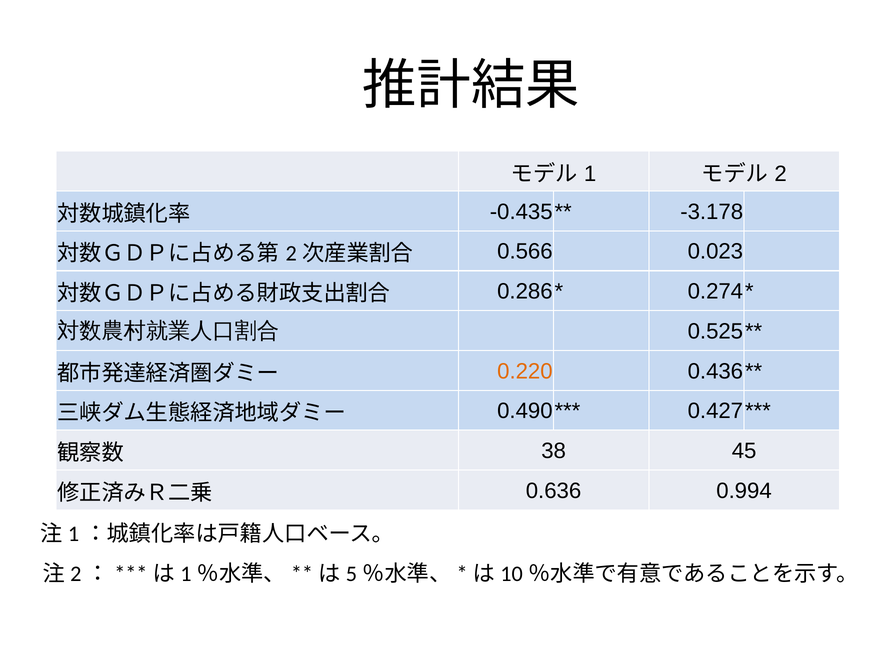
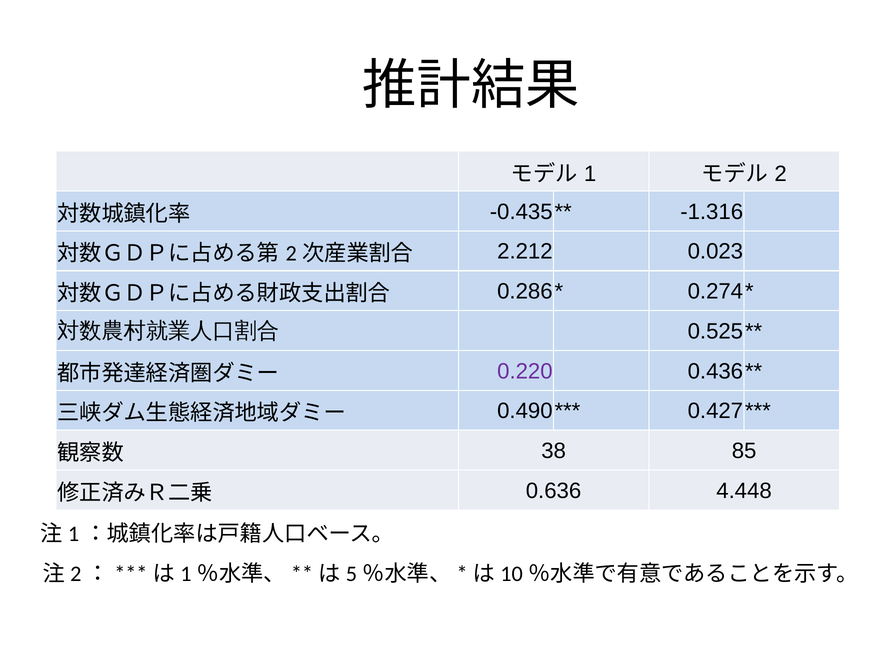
-3.178: -3.178 -> -1.316 (712, 212)
0.566: 0.566 -> 2.212 (525, 252)
0.220 colour: orange -> purple (525, 371)
45: 45 -> 85 (744, 451)
0.994: 0.994 -> 4.448 (744, 491)
